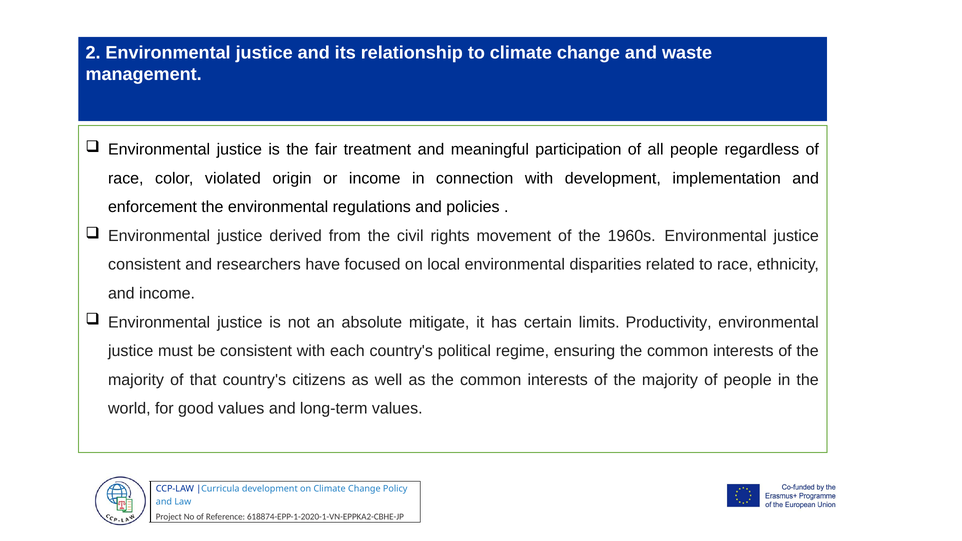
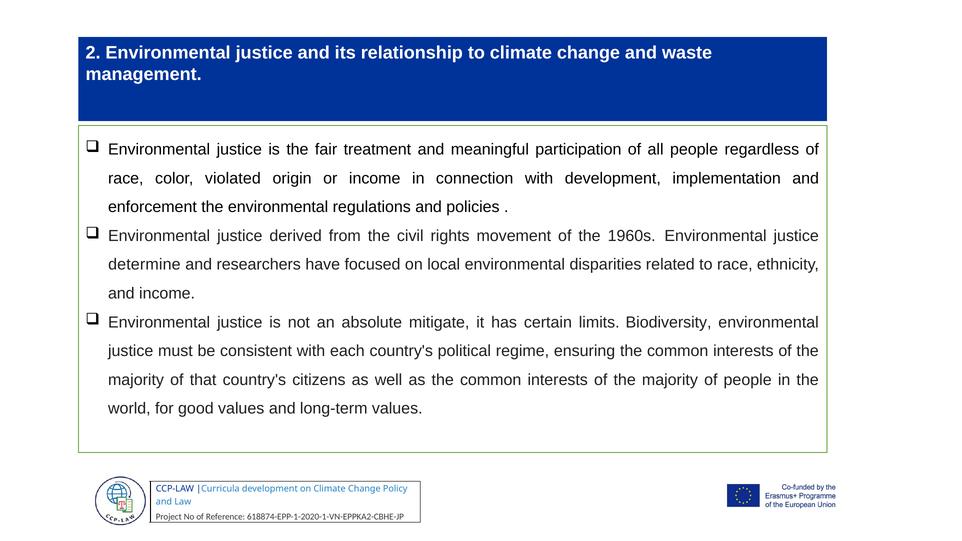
consistent: consistent -> determine (144, 265)
Productivity: Productivity -> Biodiversity (669, 322)
